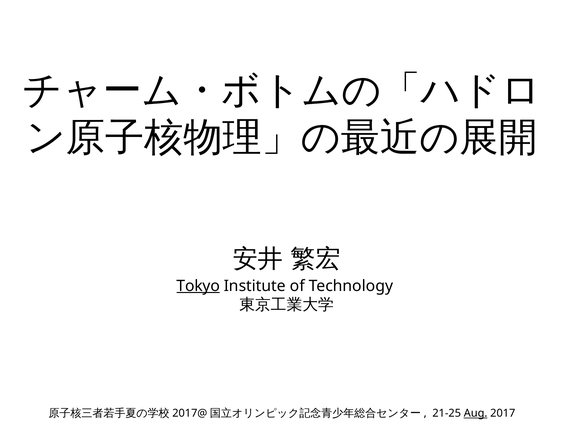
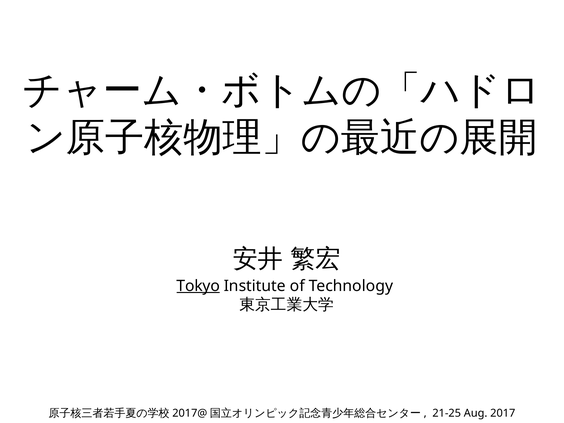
Aug underline: present -> none (476, 413)
